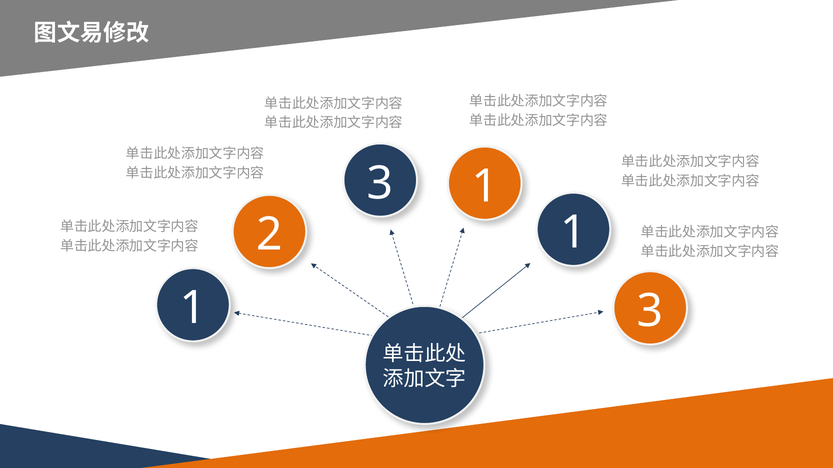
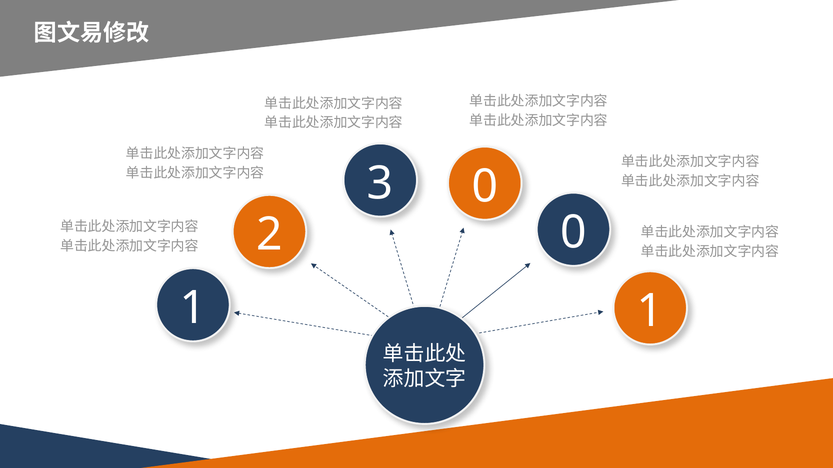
3 1: 1 -> 0 (485, 187)
2 1: 1 -> 0 (573, 233)
1 3: 3 -> 1 (650, 311)
